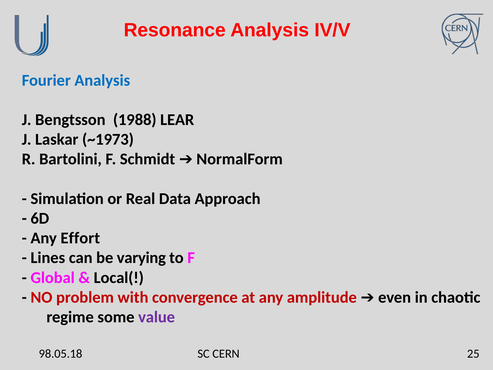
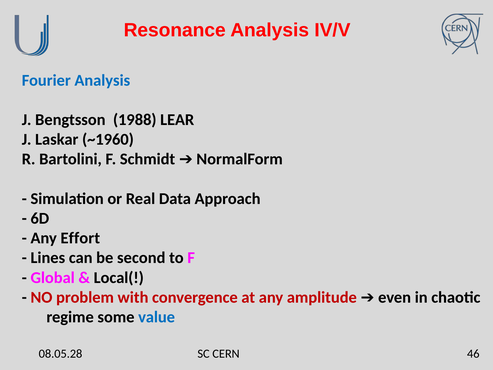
~1973: ~1973 -> ~1960 (108, 139)
varying: varying -> second (141, 258)
value colour: purple -> blue (157, 317)
98.05.18: 98.05.18 -> 08.05.28 (61, 353)
25: 25 -> 46 (473, 353)
